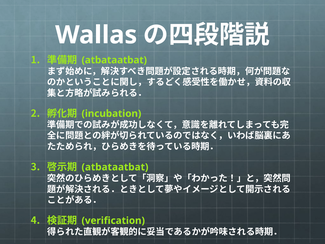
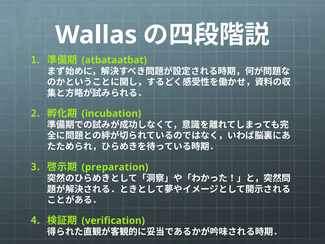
atbataatbat: atbataatbat -> preparation (115, 167)
